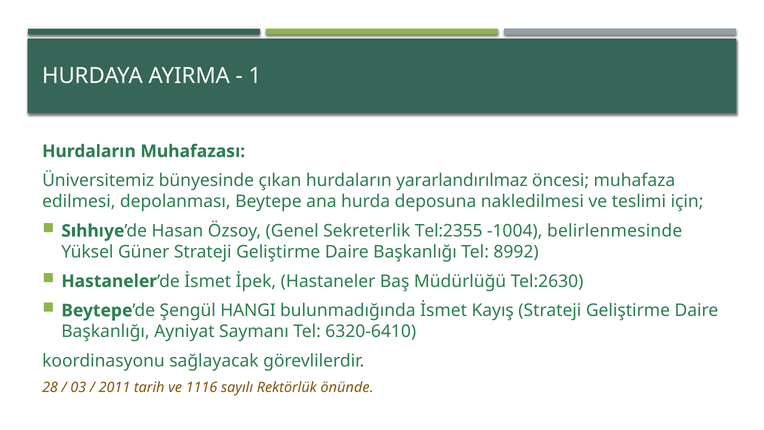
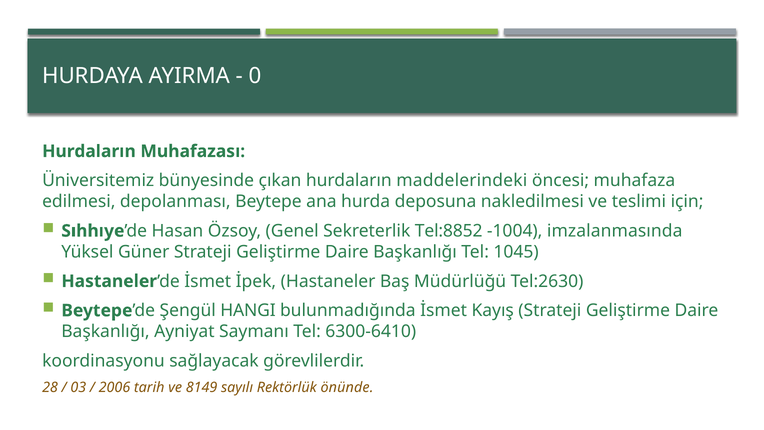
1: 1 -> 0 (255, 76)
yararlandırılmaz: yararlandırılmaz -> maddelerindeki (462, 181)
Tel:2355: Tel:2355 -> Tel:8852 (449, 231)
belirlenmesinde: belirlenmesinde -> imzalanmasında (615, 231)
8992: 8992 -> 1045 (516, 252)
6320-6410: 6320-6410 -> 6300-6410 (371, 331)
2011: 2011 -> 2006 (114, 387)
1116: 1116 -> 8149 (202, 387)
